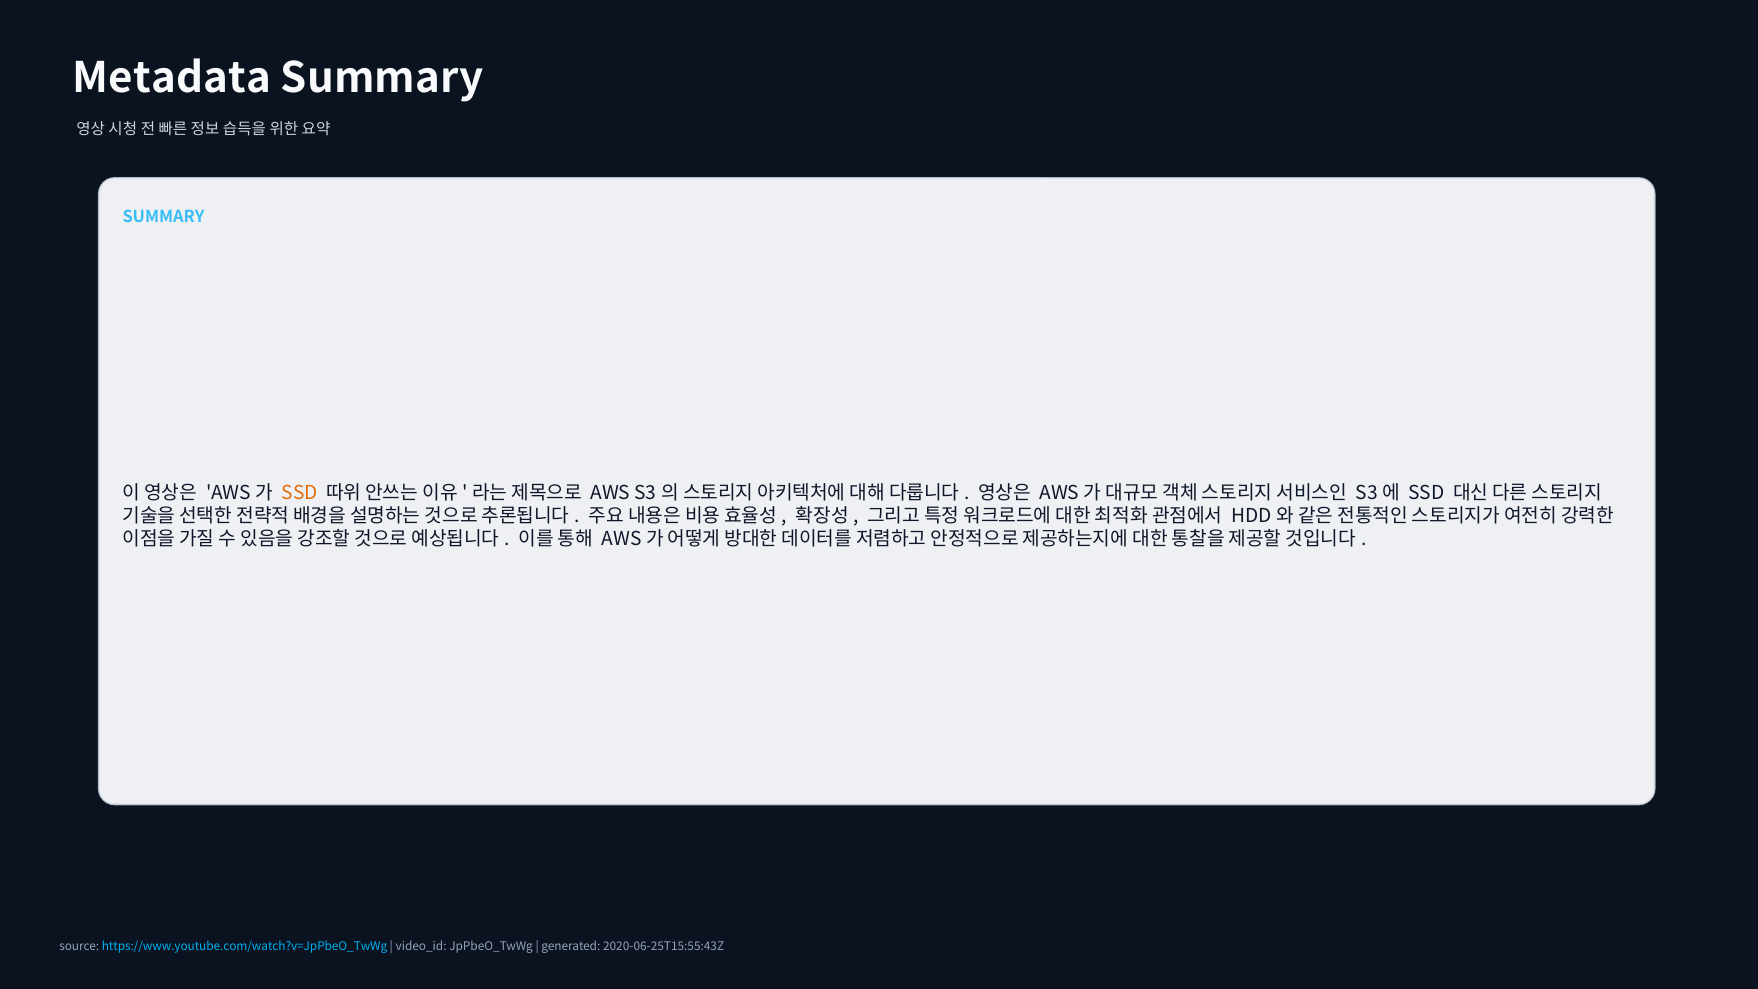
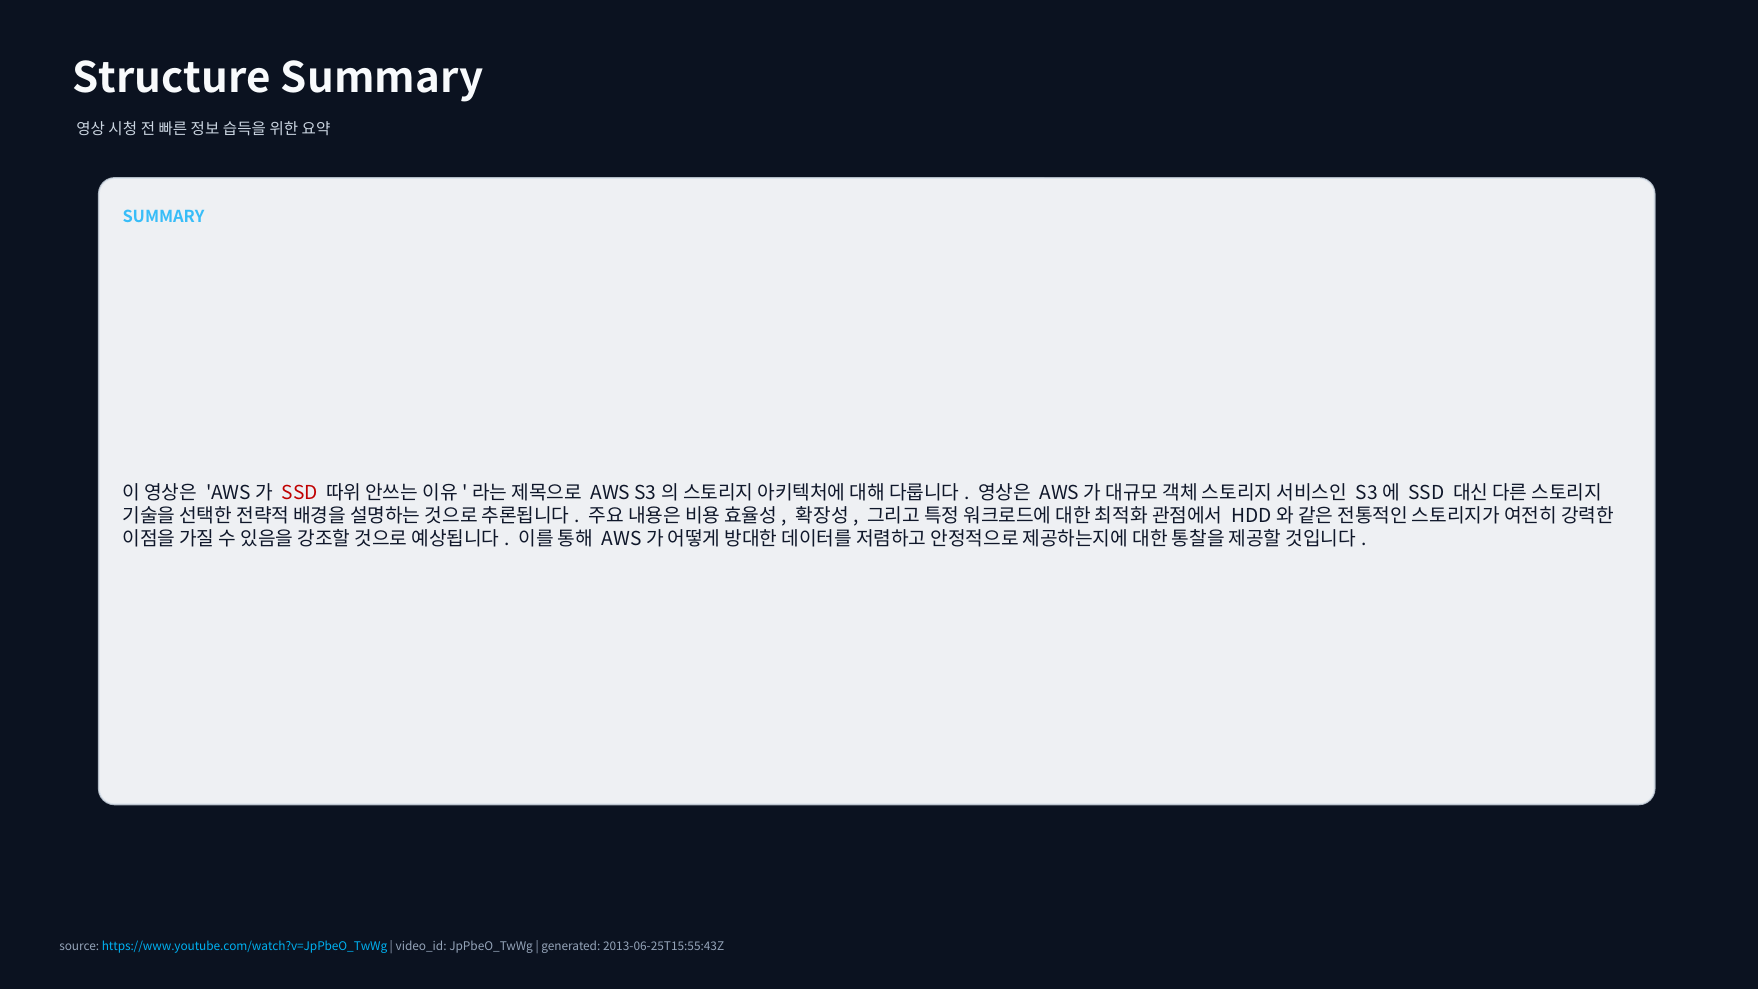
Metadata: Metadata -> Structure (172, 79)
SSD colour: orange -> red (300, 493)
2020-06-25T15:55:43Z: 2020-06-25T15:55:43Z -> 2013-06-25T15:55:43Z (664, 947)
